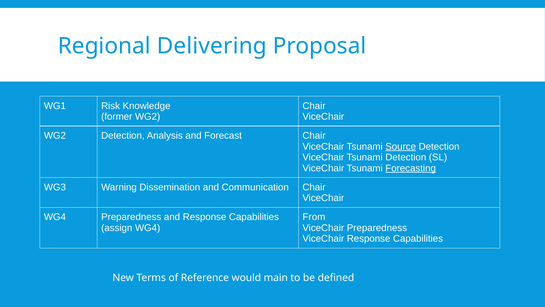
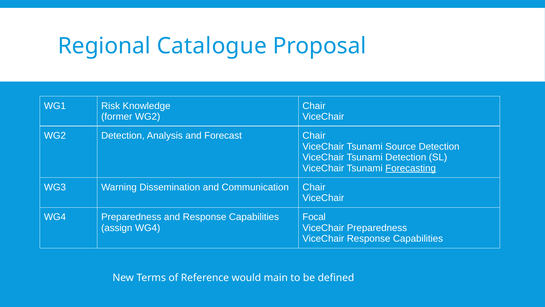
Delivering: Delivering -> Catalogue (212, 46)
Source underline: present -> none (401, 146)
From: From -> Focal (314, 217)
